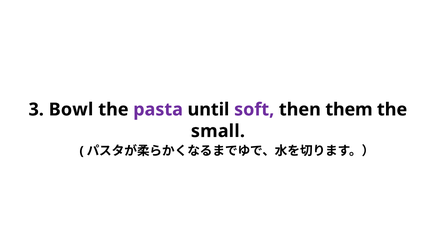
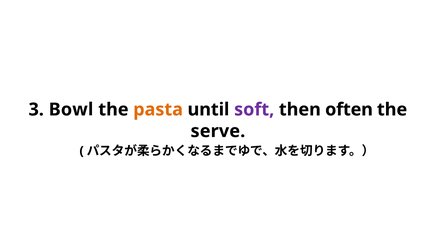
pasta colour: purple -> orange (158, 110)
them: them -> often (349, 110)
small: small -> serve (218, 131)
